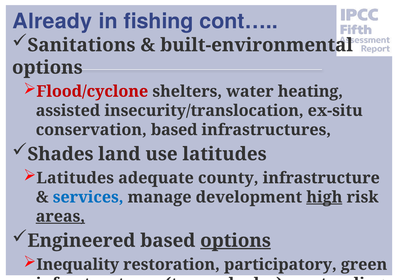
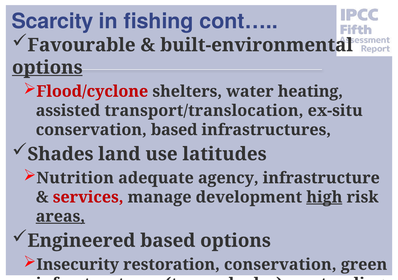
Already: Already -> Scarcity (52, 21)
Sanitations: Sanitations -> Favourable (81, 45)
options underline: none -> present (47, 68)
insecurity/translocation: insecurity/translocation -> transport/translocation (204, 111)
Latitudes: Latitudes -> Nutrition (75, 178)
county: county -> agency (228, 178)
services colour: blue -> red (88, 198)
options underline: present -> none (236, 241)
Inequality: Inequality -> Insecurity (78, 265)
restoration participatory: participatory -> conservation (280, 265)
